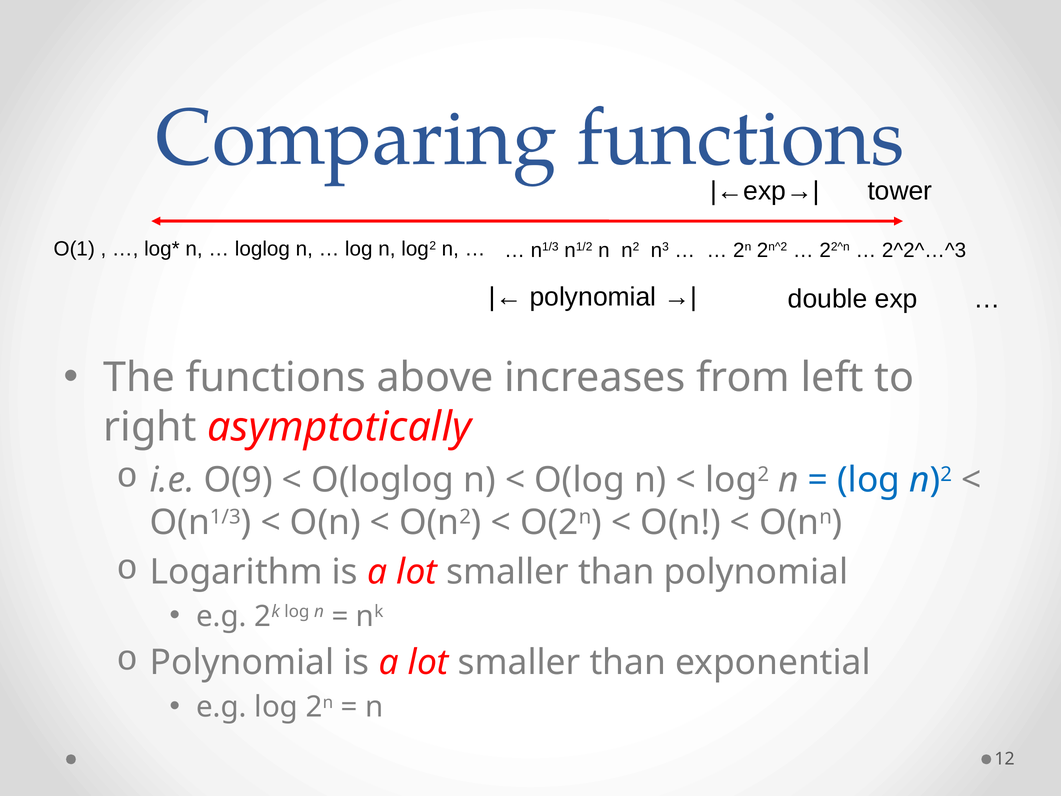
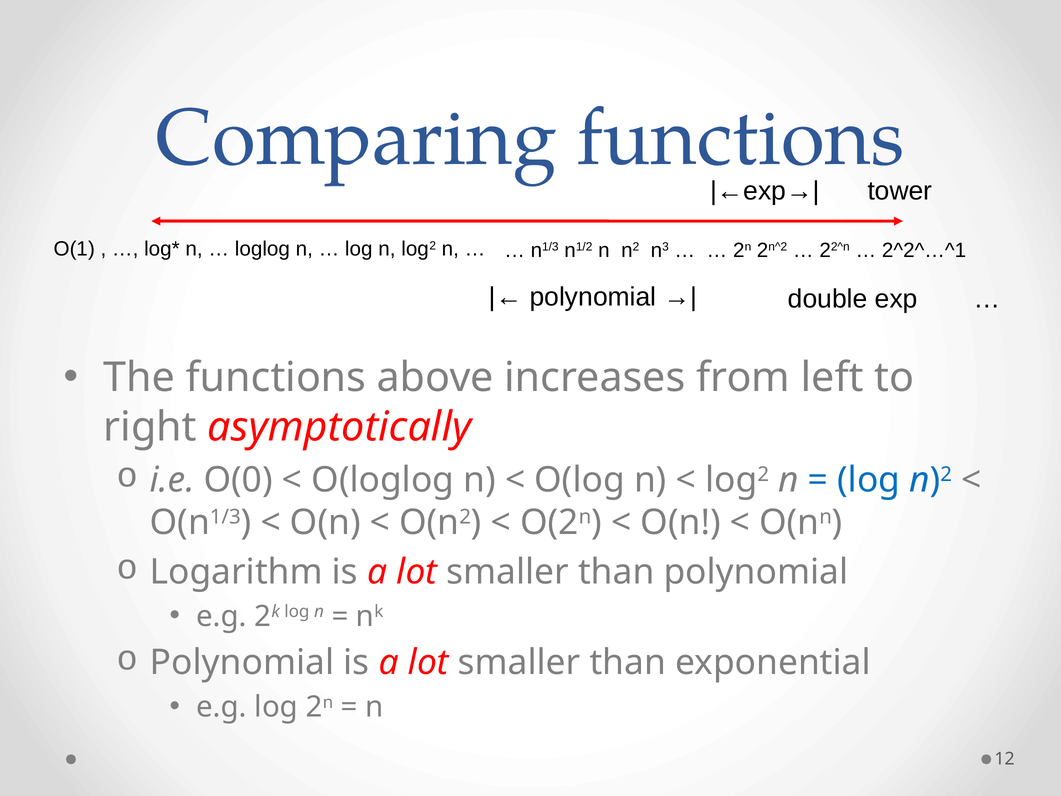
2^2^…^3: 2^2^…^3 -> 2^2^…^1 (924, 250)
O(9: O(9 -> O(0 (238, 480)
